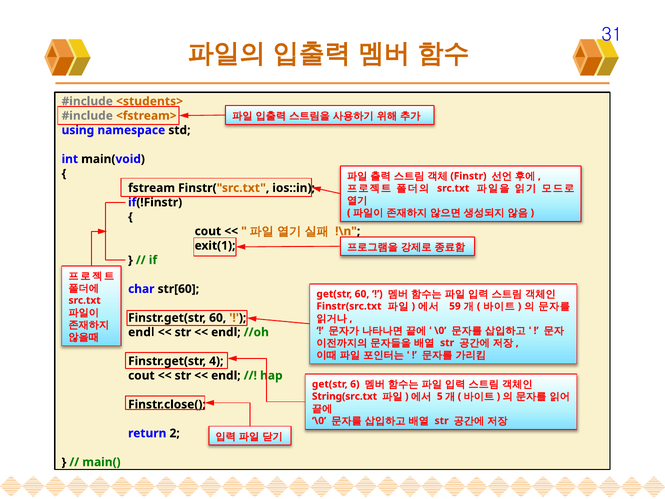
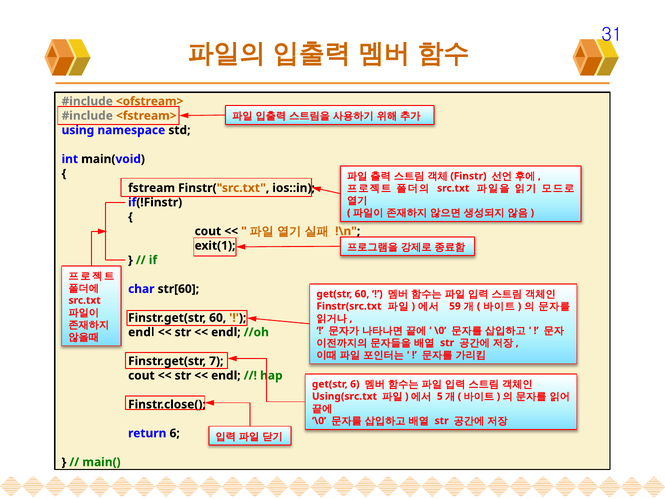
<students>: <students> -> <ofstream> (150, 101)
4: 4 -> 7 (216, 361)
String(src.txt: String(src.txt -> Using(src.txt (344, 396)
return 2: 2 -> 6 (175, 433)
